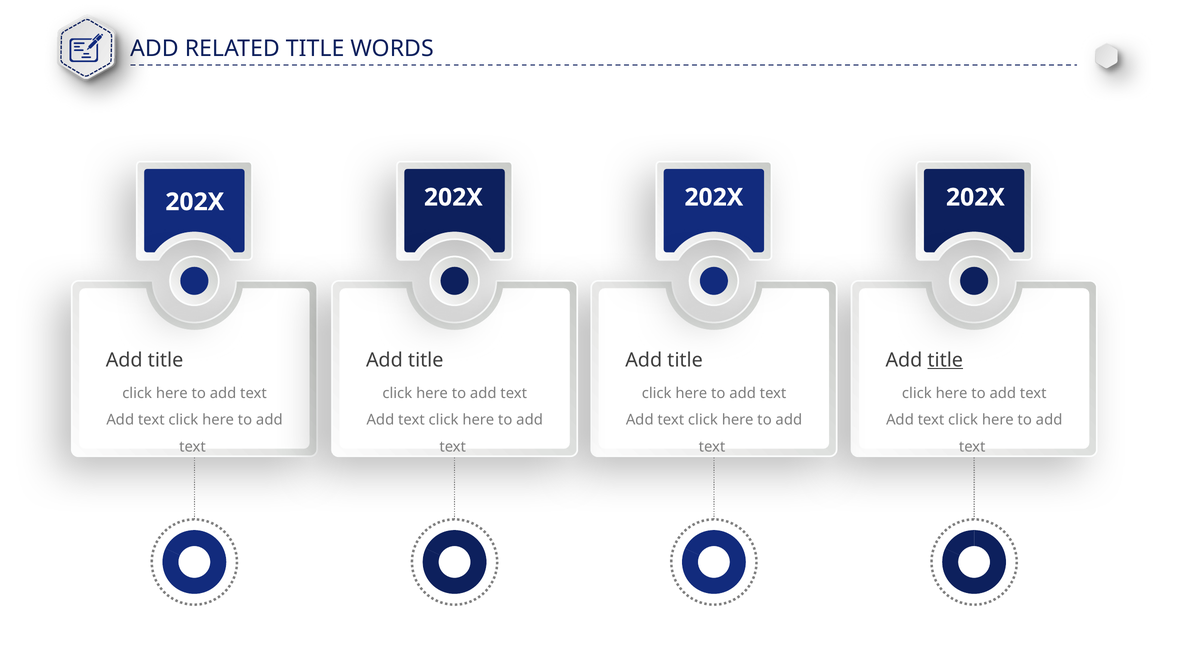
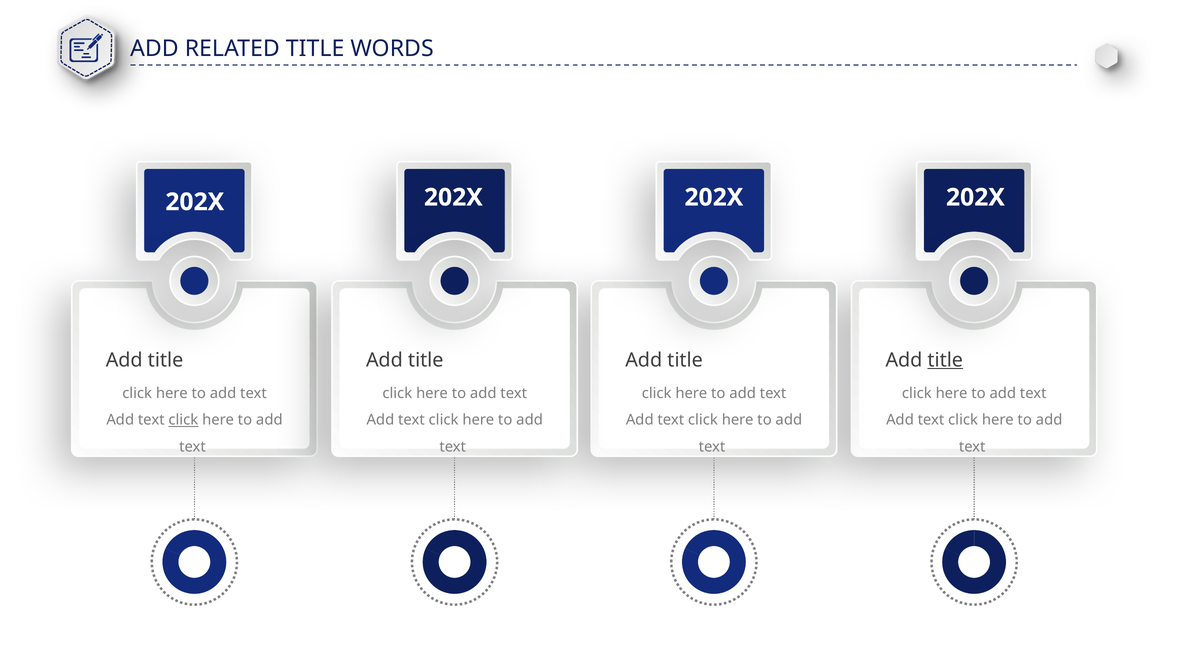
click underline: none -> present (183, 420)
